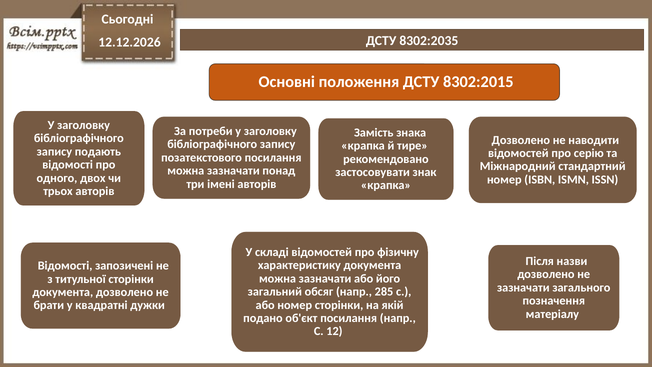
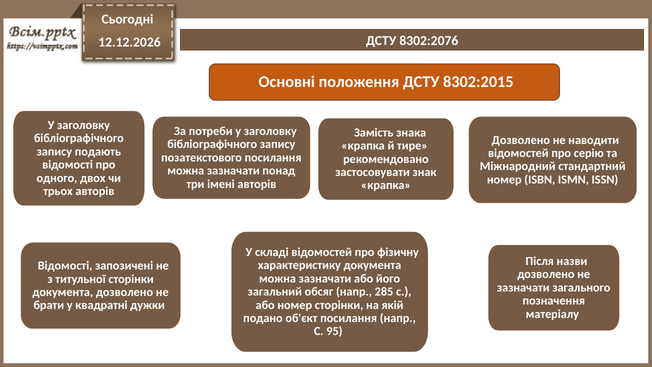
8302:2035: 8302:2035 -> 8302:2076 (429, 41)
12: 12 -> 95 (334, 331)
